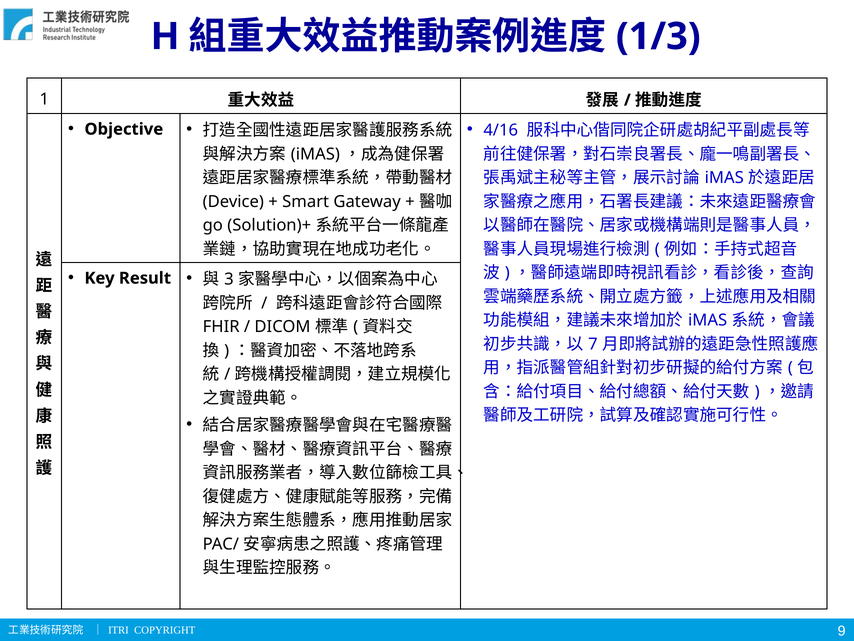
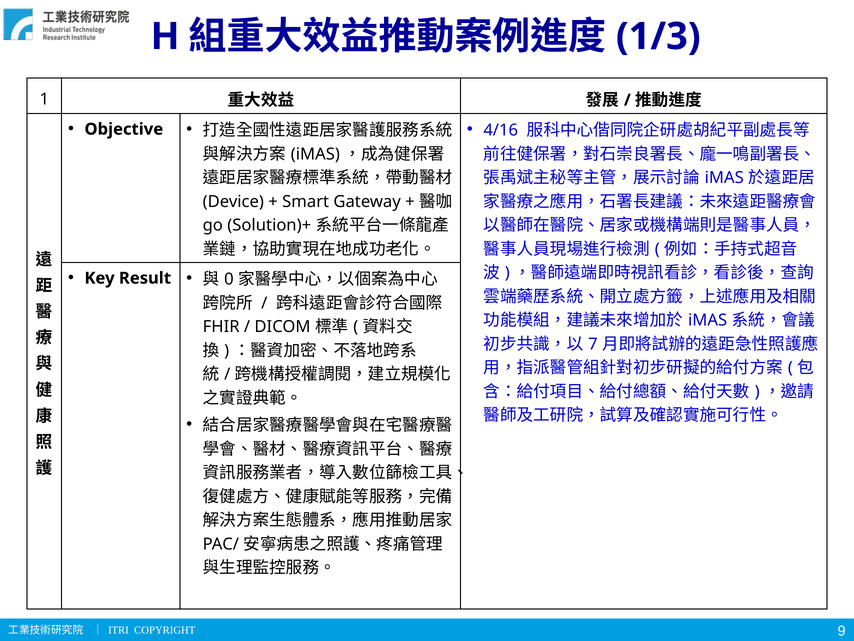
3: 3 -> 0 (229, 279)
